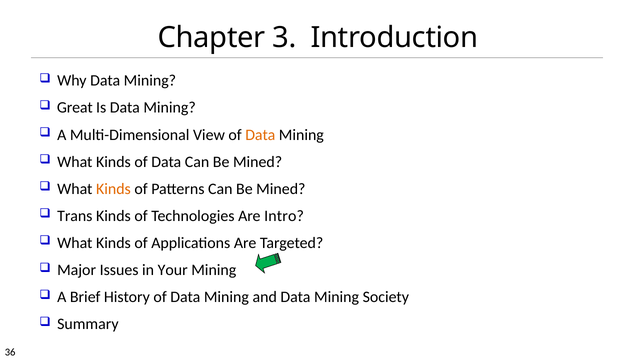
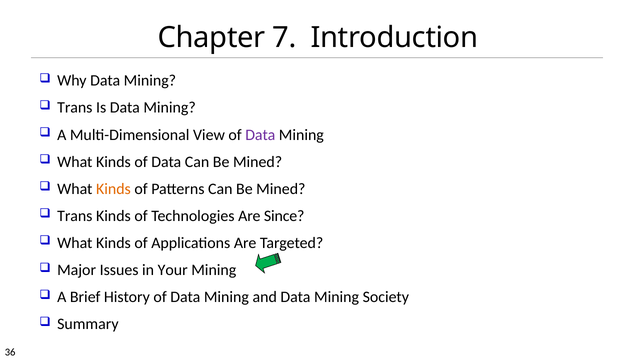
3: 3 -> 7 (284, 38)
Great: Great -> Trans (75, 108)
Data colour: orange -> purple (260, 135)
Intro: Intro -> Since (284, 216)
